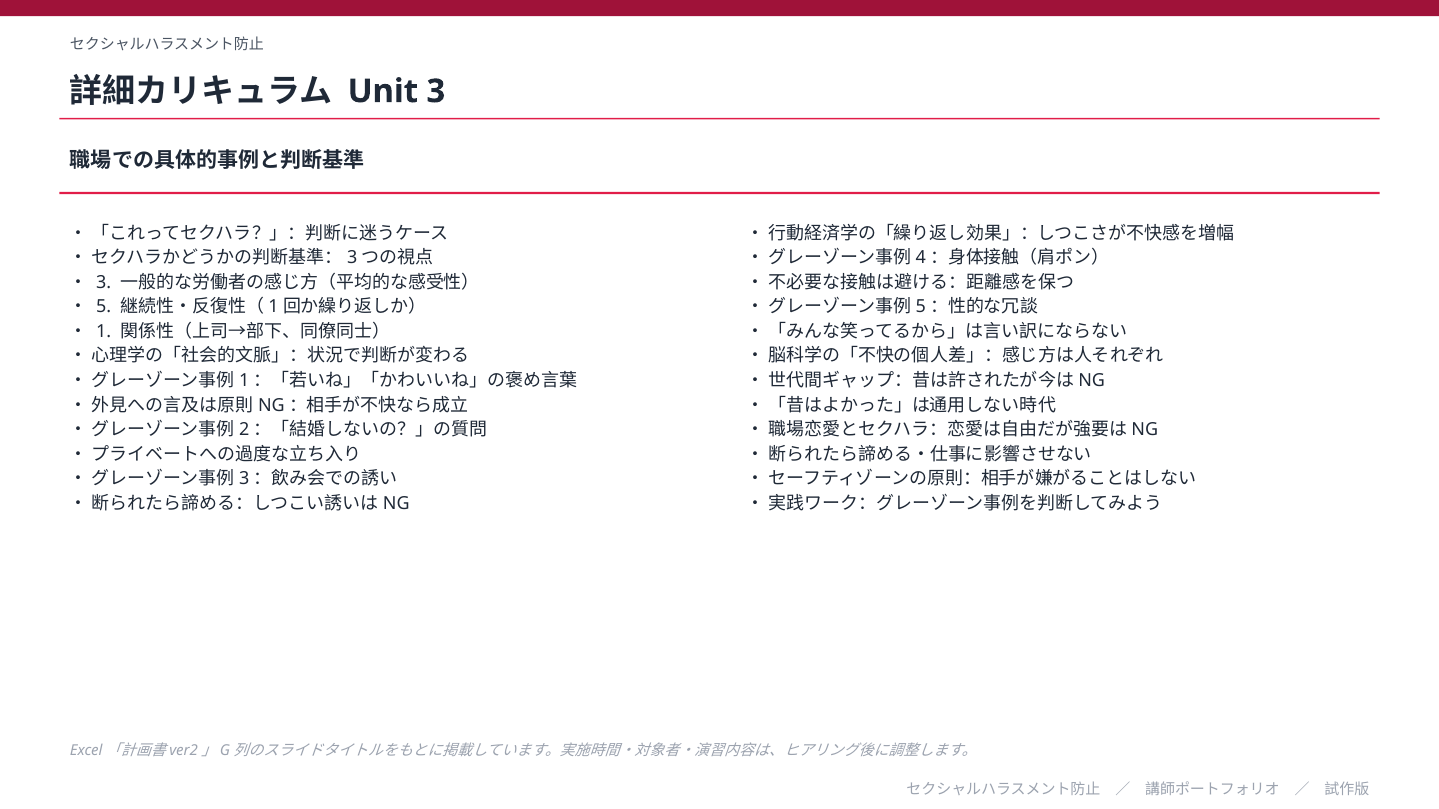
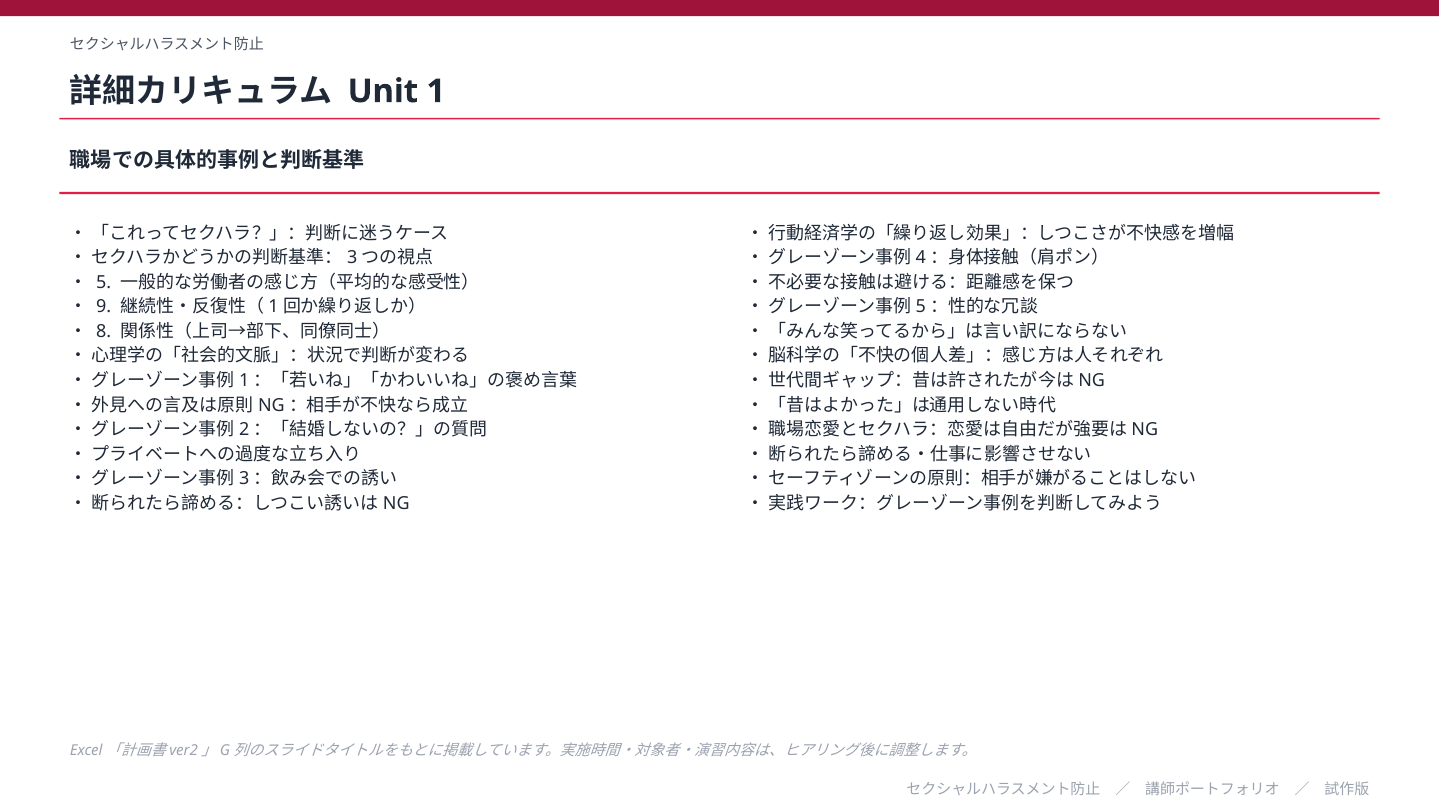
Unit 3: 3 -> 1 (436, 91)
3: 3 -> 5 (104, 282)
5: 5 -> 9 (104, 307)
1: 1 -> 8 (104, 332)
